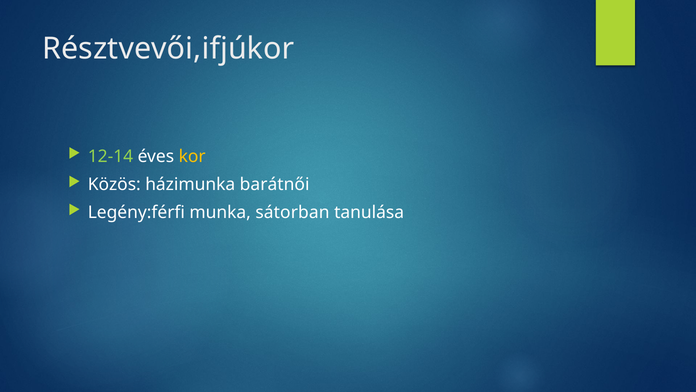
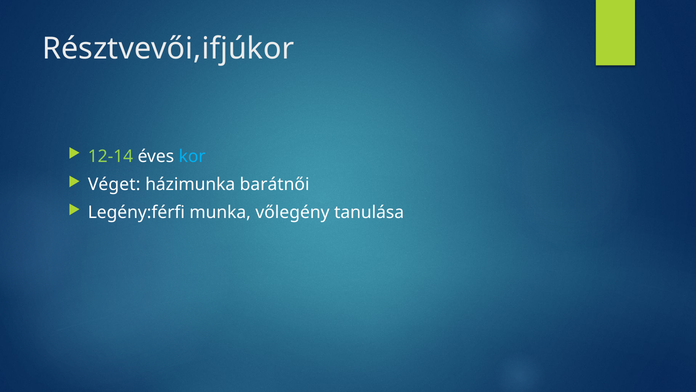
kor colour: yellow -> light blue (192, 156)
Közös: Közös -> Véget (114, 184)
sátorban: sátorban -> vőlegény (292, 212)
